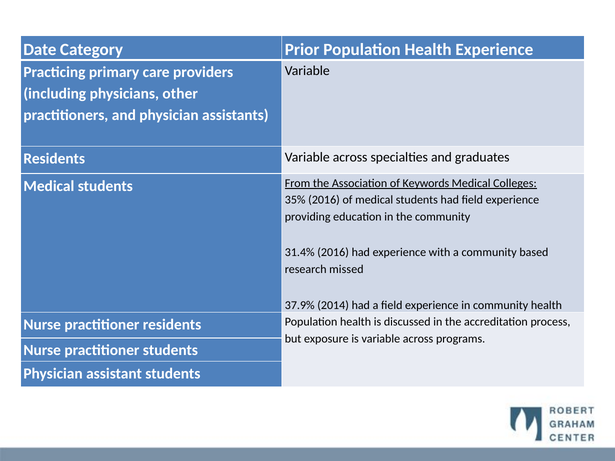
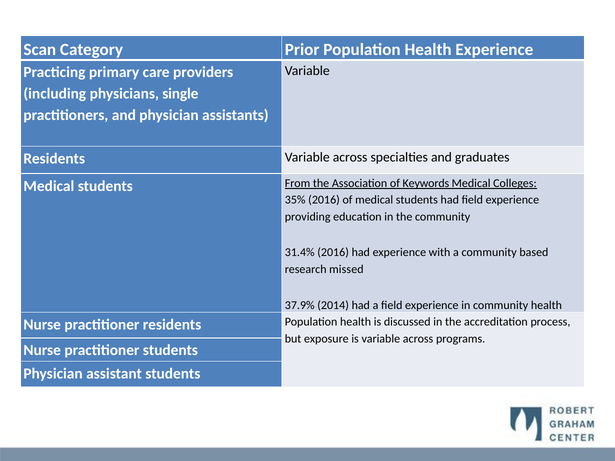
Date: Date -> Scan (40, 50)
other: other -> single (180, 94)
